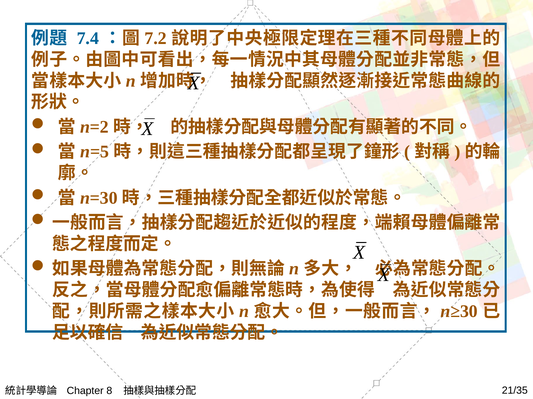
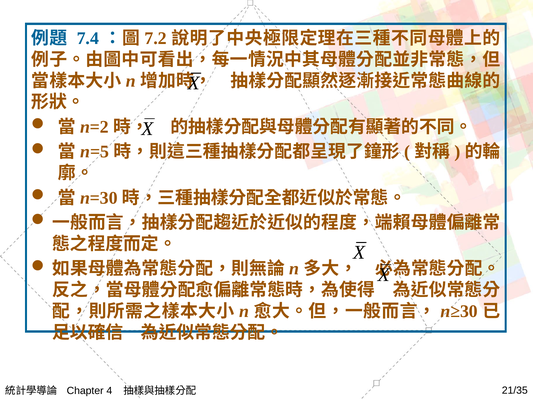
8: 8 -> 4 (109, 391)
